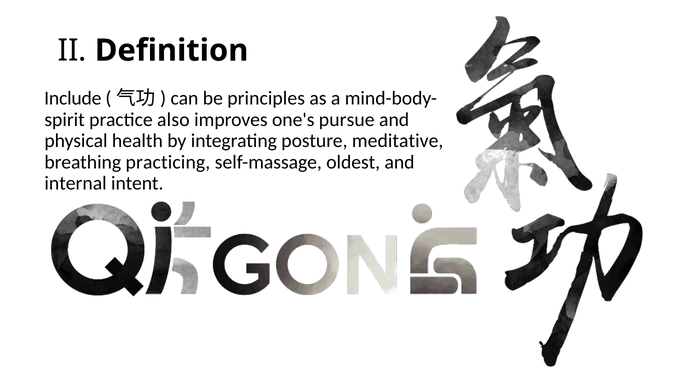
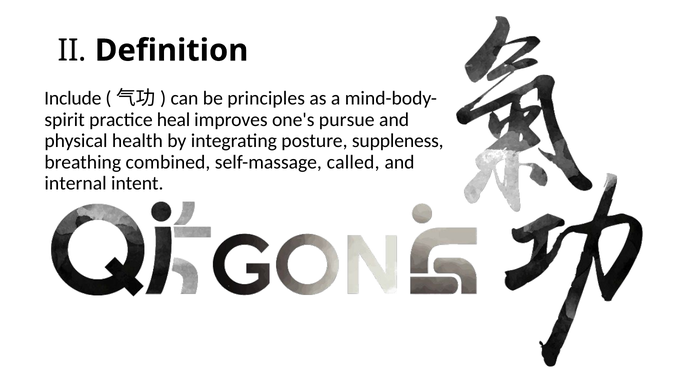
also: also -> heal (174, 120)
meditative: meditative -> suppleness (398, 141)
practicing: practicing -> combined (168, 162)
oldest: oldest -> called (353, 162)
